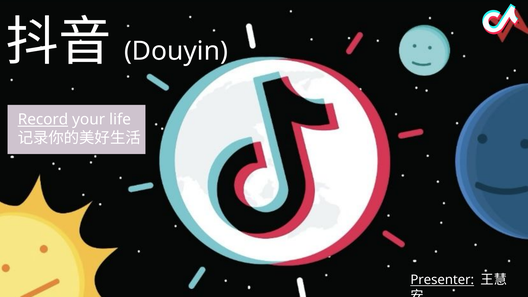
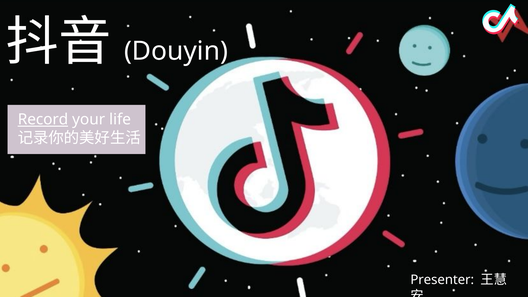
Presenter underline: present -> none (442, 280)
